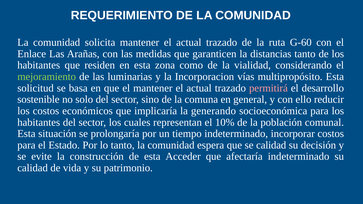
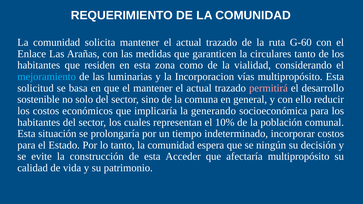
distancias: distancias -> circulares (271, 54)
mejoramiento colour: light green -> light blue (47, 77)
se calidad: calidad -> ningún (271, 145)
afectaría indeterminado: indeterminado -> multipropósito (299, 157)
